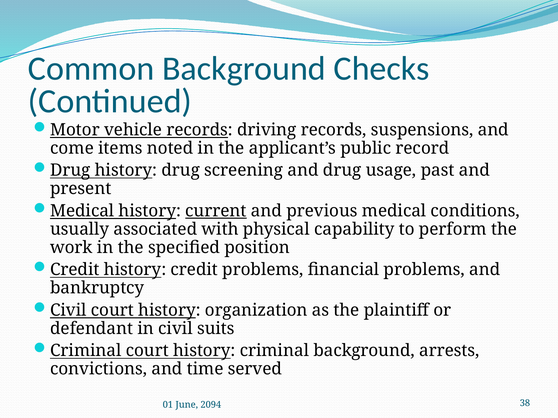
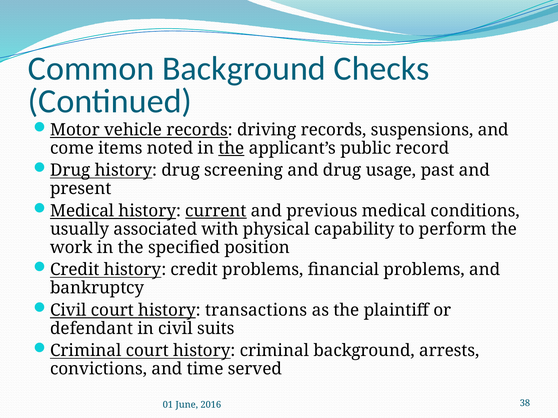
the underline: none -> present (231, 148)
organization: organization -> transactions (256, 310)
2094: 2094 -> 2016 (211, 405)
